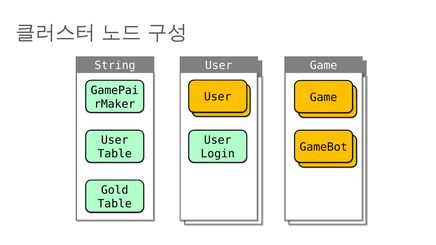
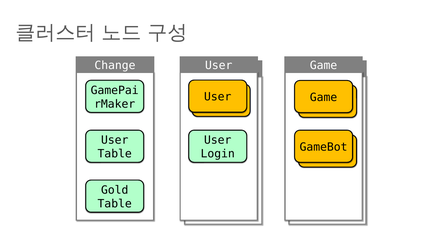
String: String -> Change (115, 65)
